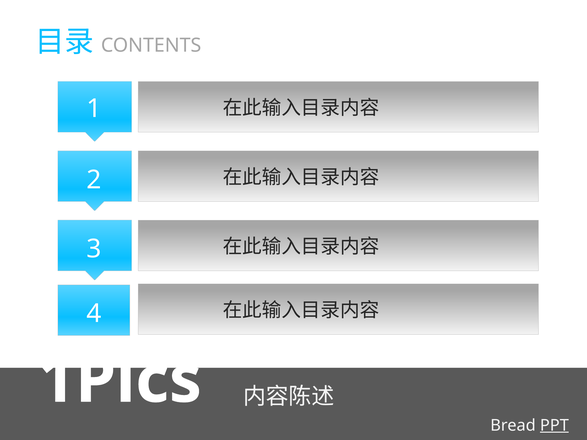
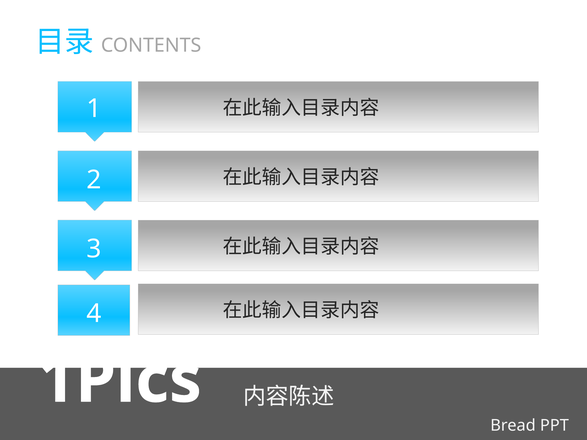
PPT underline: present -> none (554, 426)
